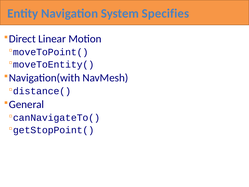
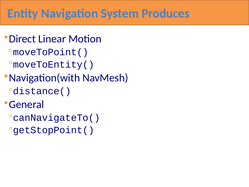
Specifies: Specifies -> Produces (166, 13)
